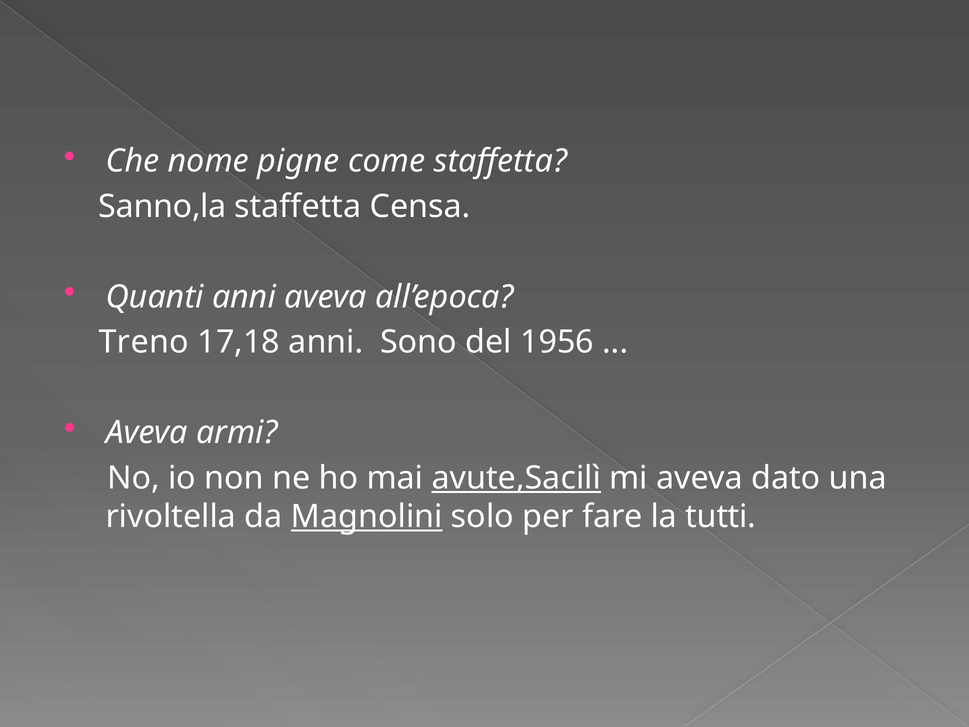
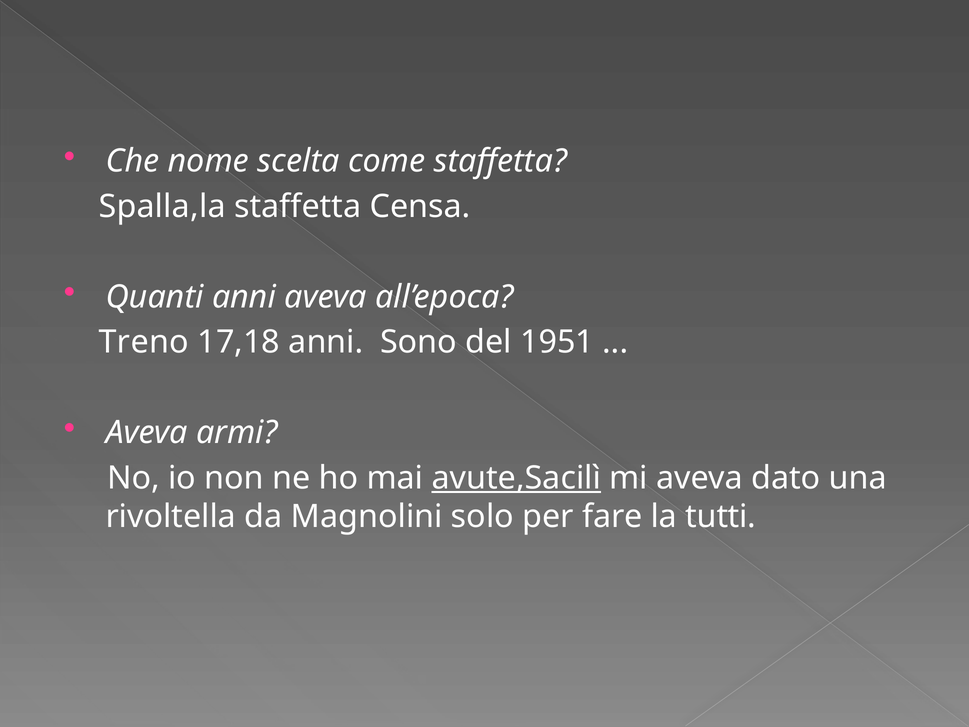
pigne: pigne -> scelta (299, 161)
Sanno,la: Sanno,la -> Spalla,la (162, 206)
1956: 1956 -> 1951 (557, 342)
Magnolini underline: present -> none (367, 516)
